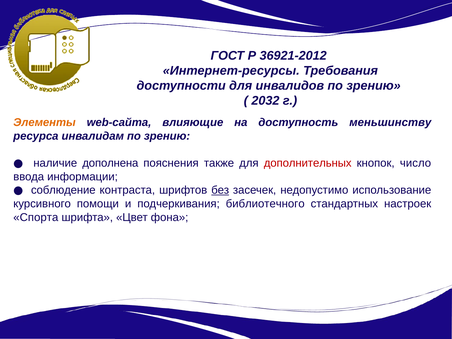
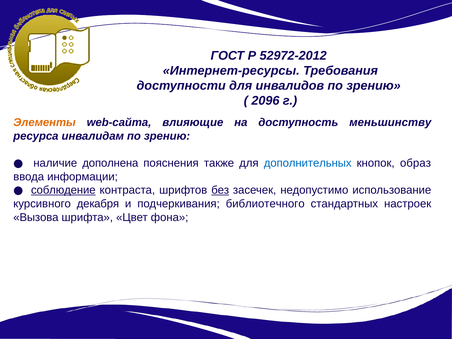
36921-2012: 36921-2012 -> 52972-2012 (293, 56)
2032: 2032 -> 2096 (265, 101)
дополнительных colour: red -> blue (308, 163)
число: число -> образ (415, 163)
соблюдение underline: none -> present (63, 190)
помощи: помощи -> декабря (98, 204)
Спорта: Спорта -> Вызова (36, 217)
